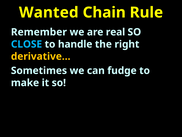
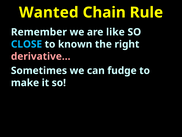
real: real -> like (115, 32)
handle: handle -> known (75, 44)
derivative… colour: yellow -> pink (41, 56)
